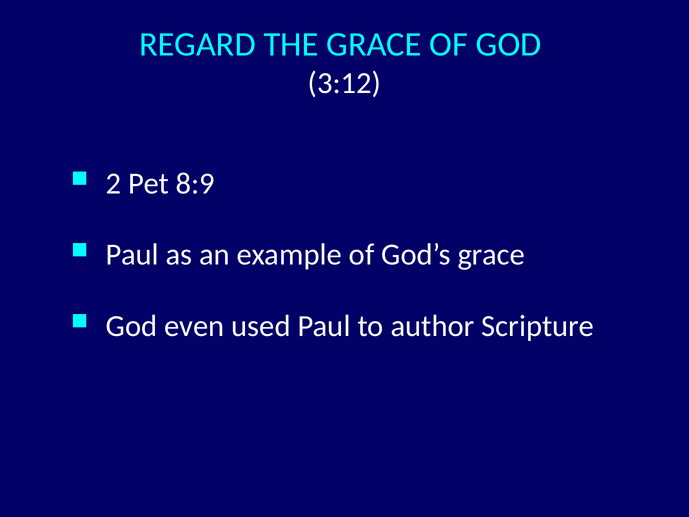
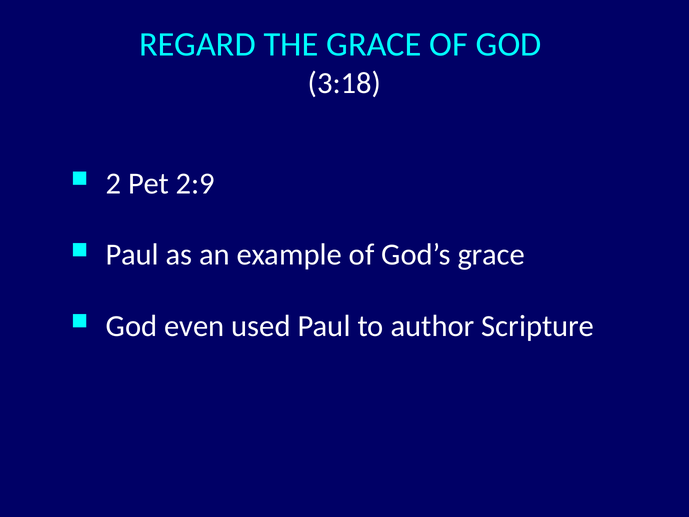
3:12: 3:12 -> 3:18 (344, 83)
8:9: 8:9 -> 2:9 (195, 183)
